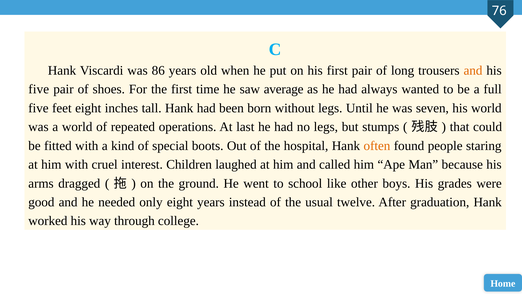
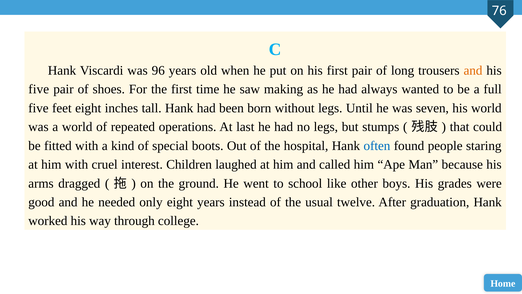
86: 86 -> 96 (158, 70)
average: average -> making (284, 89)
often colour: orange -> blue (377, 146)
